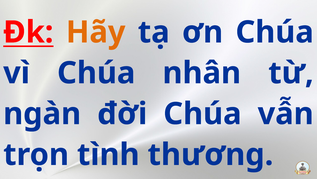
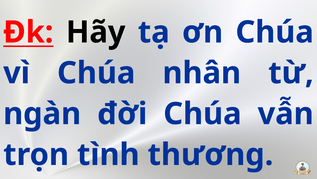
Hãy colour: orange -> black (96, 32)
